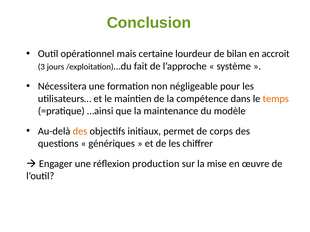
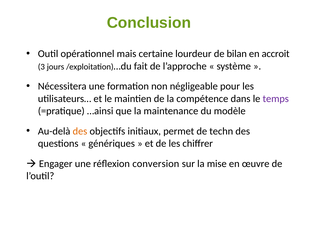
temps colour: orange -> purple (276, 99)
corps: corps -> techn (221, 131)
production: production -> conversion (156, 164)
